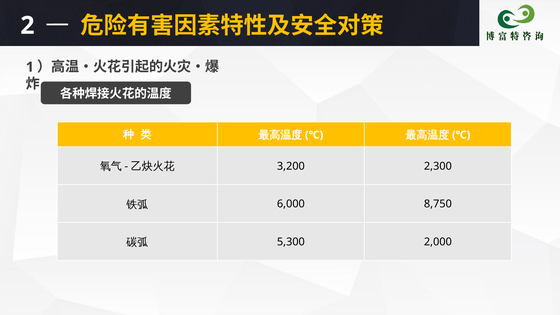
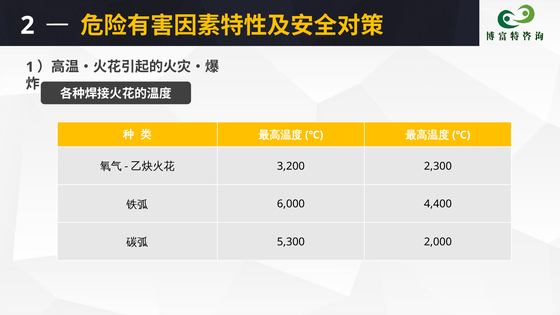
8,750: 8,750 -> 4,400 (438, 204)
